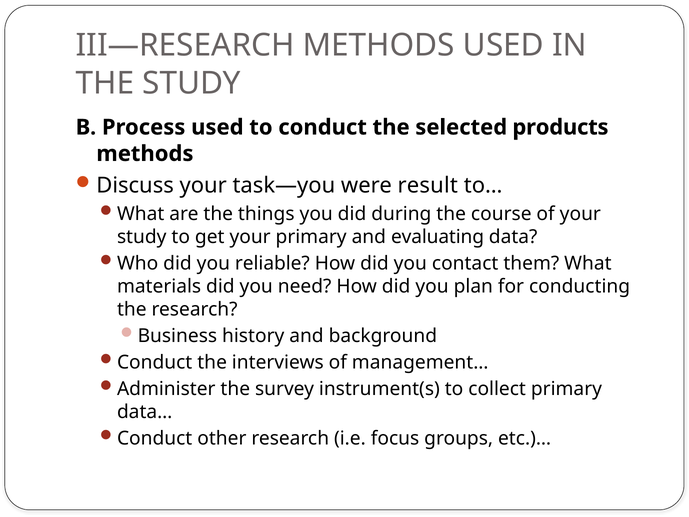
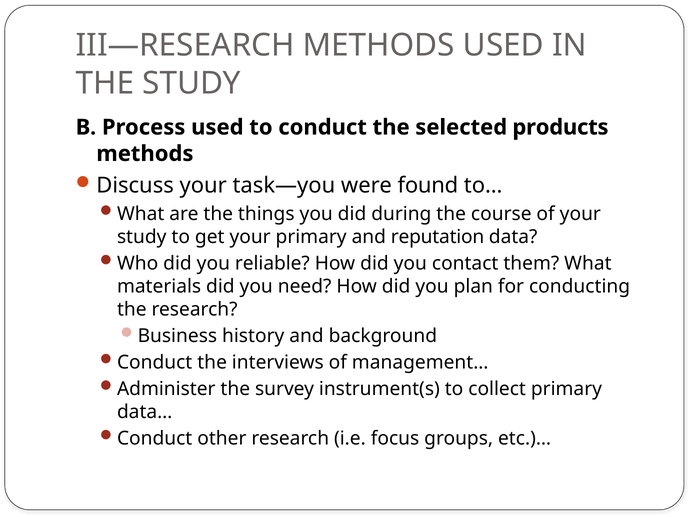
result: result -> found (428, 186)
evaluating: evaluating -> reputation (438, 237)
